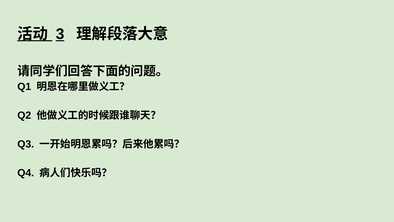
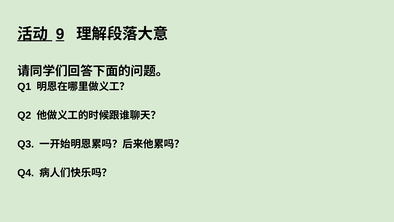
3: 3 -> 9 (60, 34)
